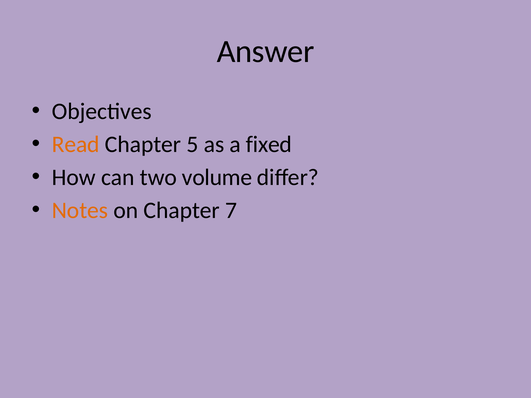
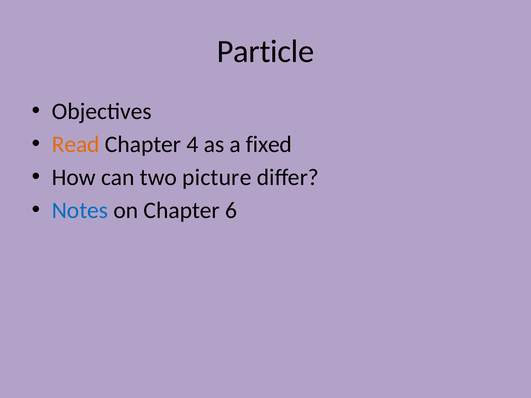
Answer: Answer -> Particle (266, 51)
5: 5 -> 4 (192, 144)
volume: volume -> picture (217, 177)
Notes colour: orange -> blue (80, 211)
7: 7 -> 6 (231, 211)
